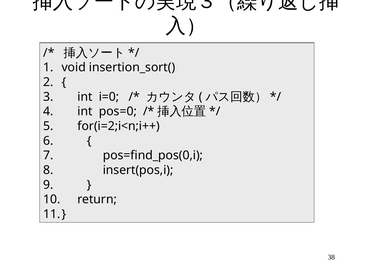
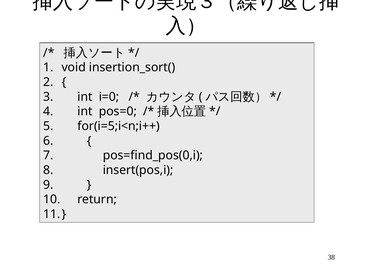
for(i=2;i<n;i++: for(i=2;i<n;i++ -> for(i=5;i<n;i++ (119, 126)
